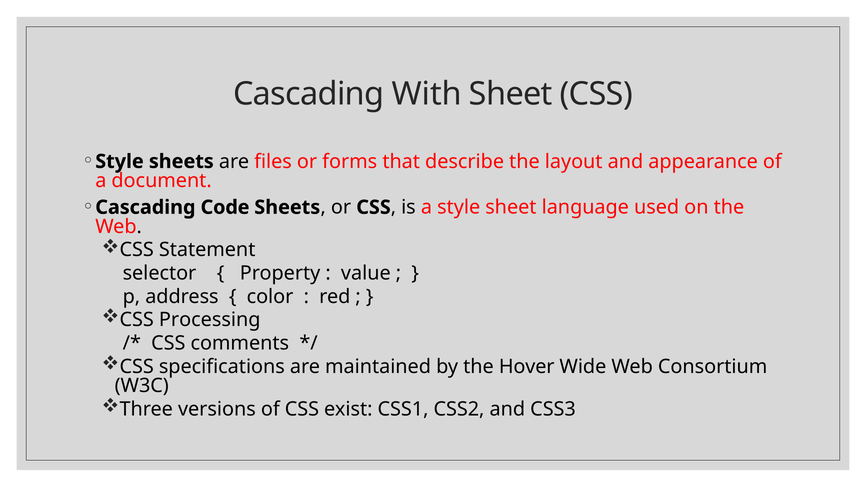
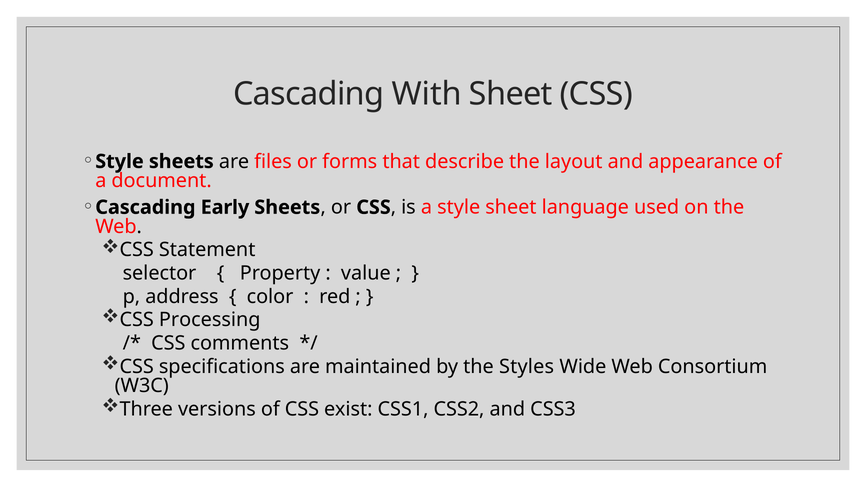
Code: Code -> Early (225, 207)
Hover: Hover -> Styles (527, 367)
